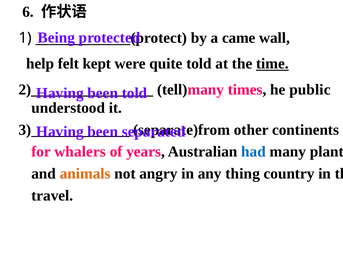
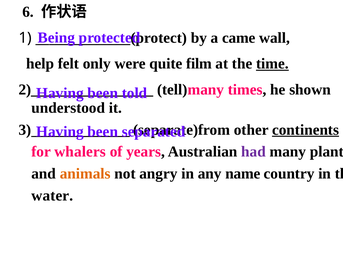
kept: kept -> only (97, 64)
quite told: told -> film (199, 64)
public: public -> shown (310, 90)
continents underline: none -> present (306, 130)
had colour: blue -> purple (254, 152)
thing: thing -> name (243, 174)
travel: travel -> water (52, 196)
